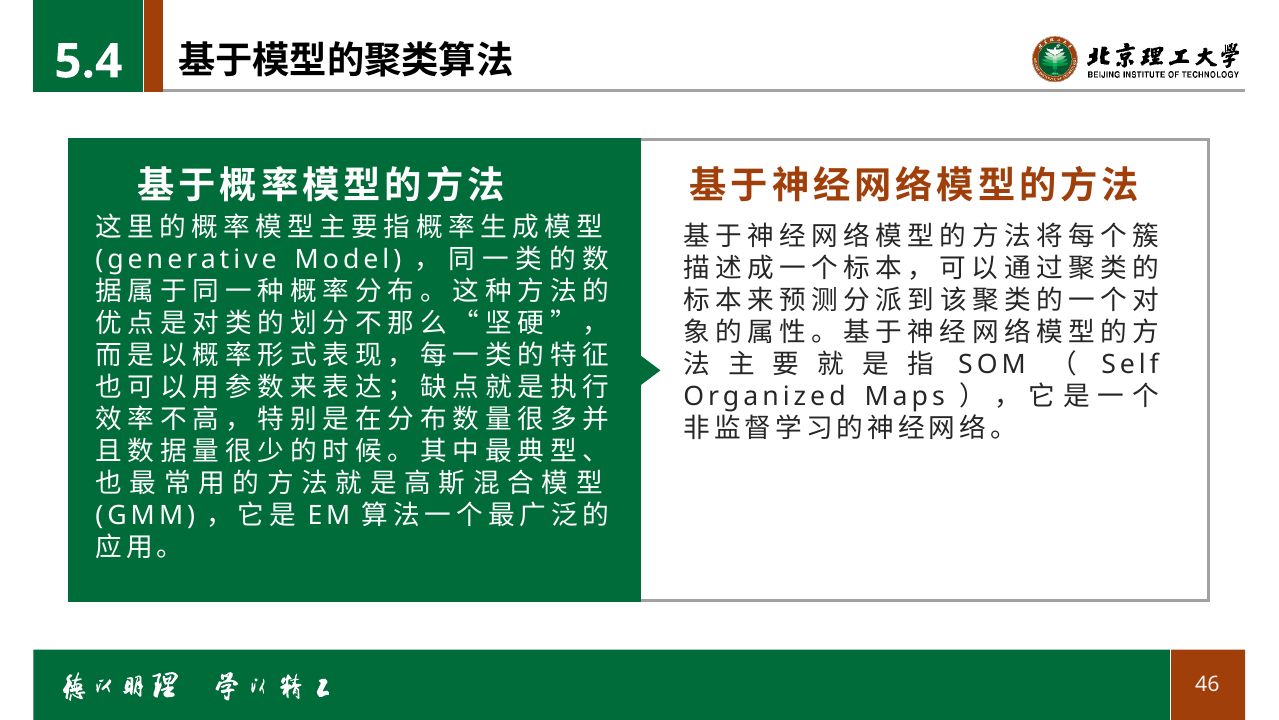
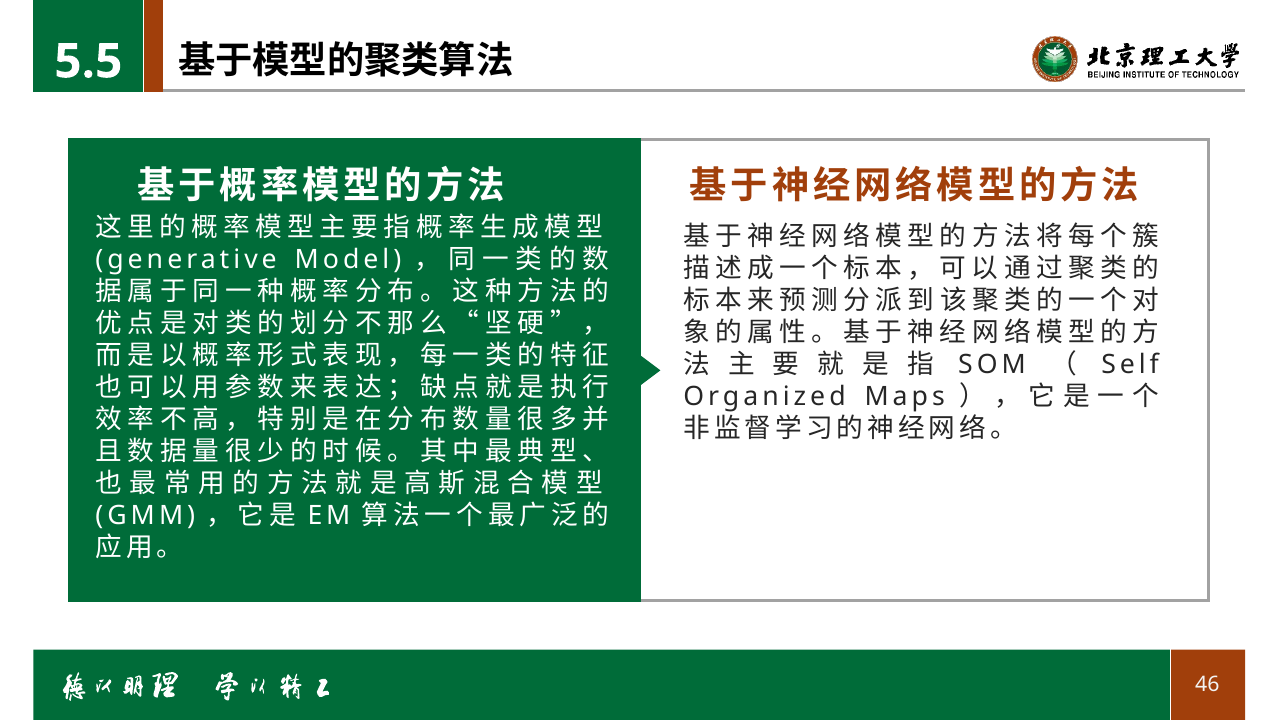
5.4: 5.4 -> 5.5 (88, 61)
